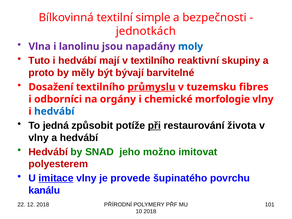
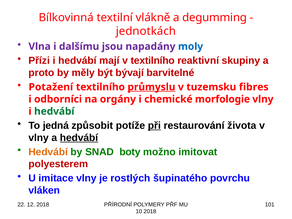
simple: simple -> vlákně (153, 17)
bezpečnosti: bezpečnosti -> degumming (215, 17)
lanolinu: lanolinu -> dalšímu (79, 46)
Tuto: Tuto -> Přízi (39, 61)
Dosažení: Dosažení -> Potažení (51, 87)
hedvábí colour: blue -> green (54, 111)
hedvábí underline: none -> present (79, 138)
Hedvábí colour: red -> orange (48, 152)
jeho: jeho -> boty (130, 152)
imitace underline: present -> none (56, 178)
provede: provede -> rostlých (130, 178)
kanálu: kanálu -> vláken (44, 190)
